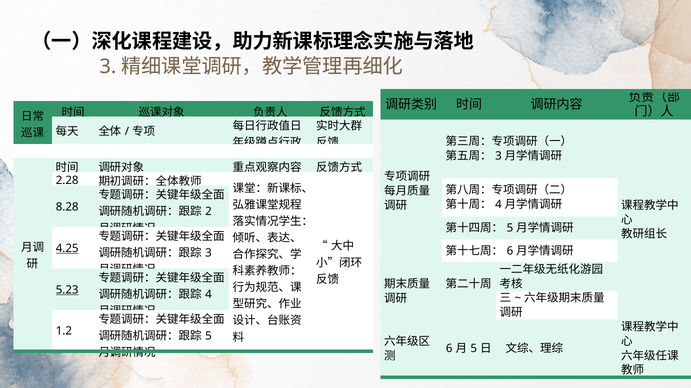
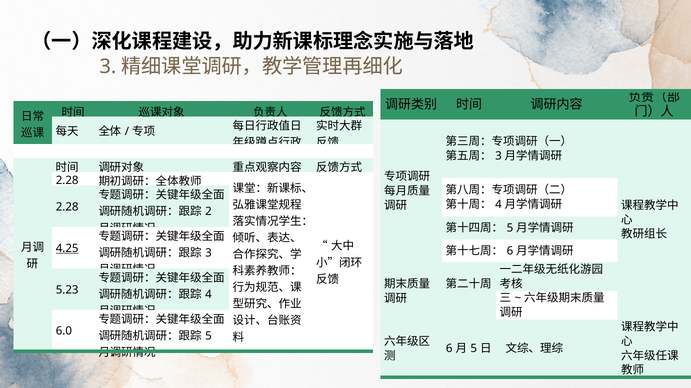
8.28: 8.28 -> 2.28 (67, 207)
5.23 underline: present -> none (67, 290)
1.2: 1.2 -> 6.0 (64, 332)
